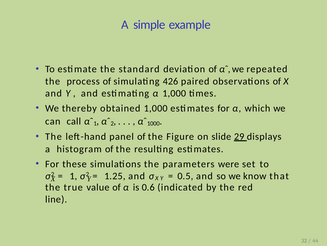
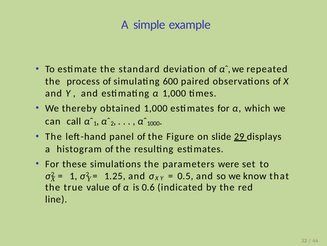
426: 426 -> 600 (170, 81)
